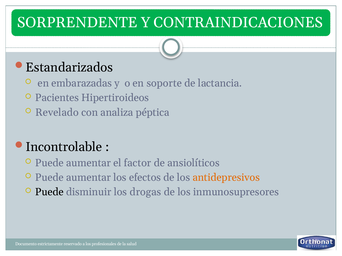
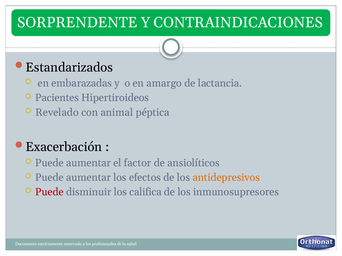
soporte: soporte -> amargo (164, 83)
analiza: analiza -> animal (117, 113)
Incontrolable: Incontrolable -> Exacerbación (64, 147)
Puede colour: black -> red (49, 192)
drogas: drogas -> califica (146, 192)
